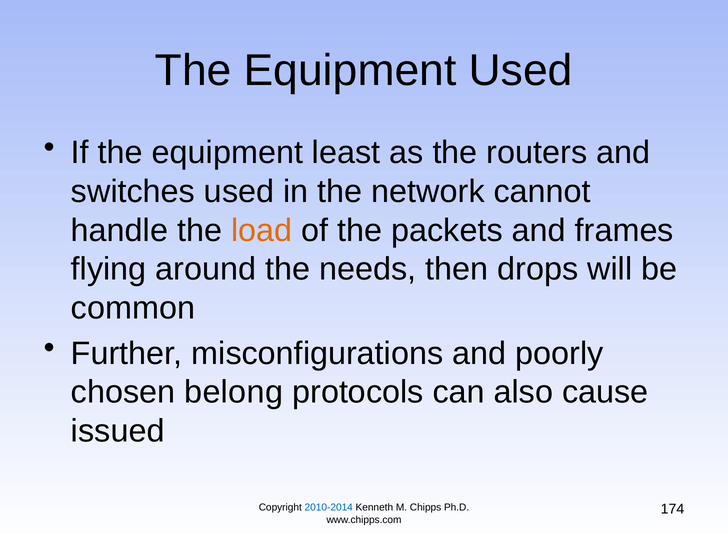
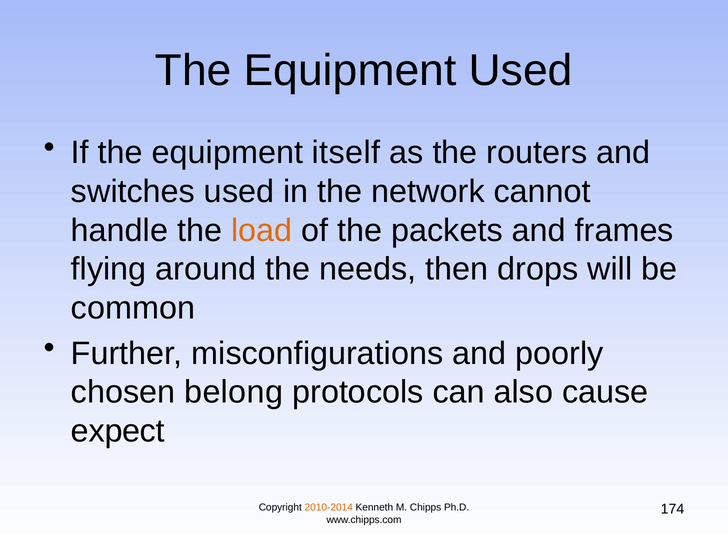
least: least -> itself (346, 153)
issued: issued -> expect (118, 431)
2010-2014 colour: blue -> orange (329, 508)
